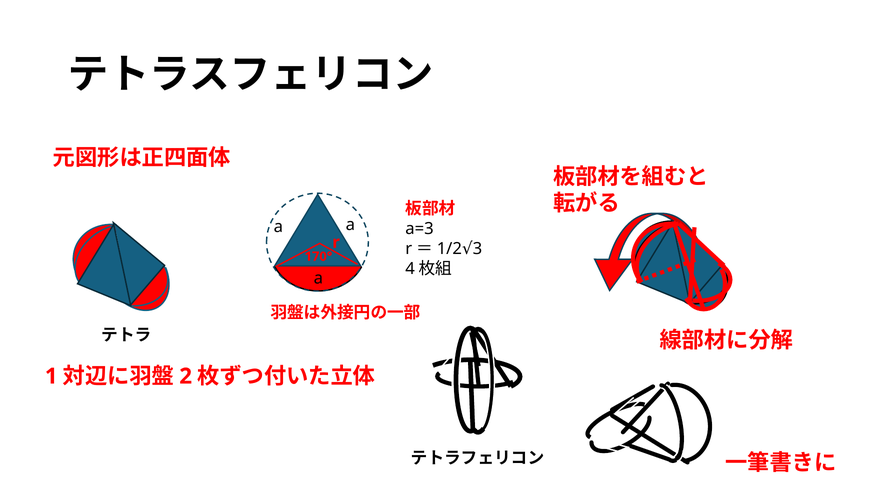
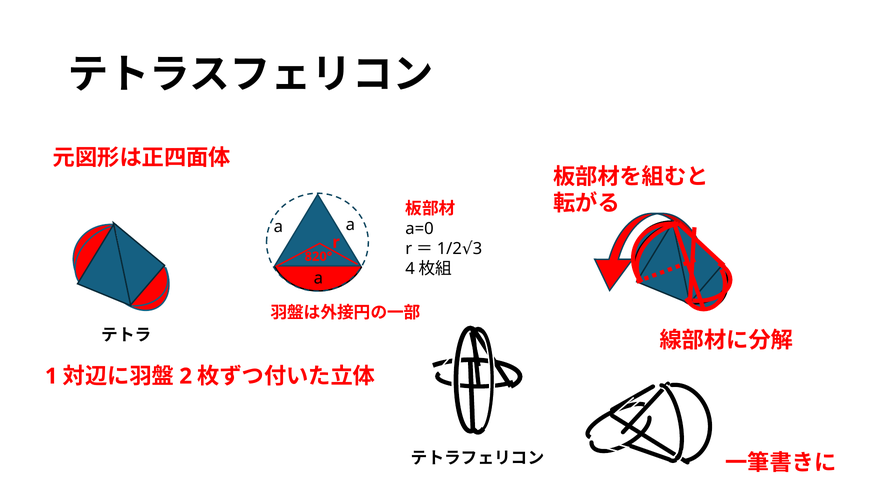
a=3: a=3 -> a=0 (420, 229)
170°: 170° -> 820° (318, 257)
